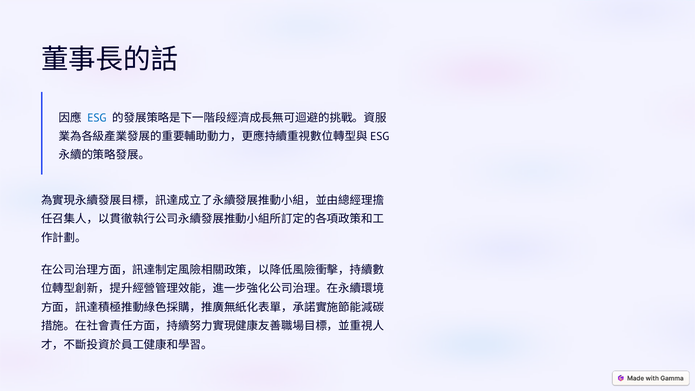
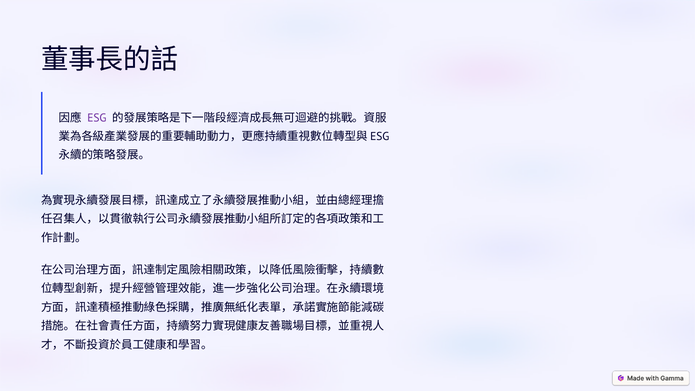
ESG colour: blue -> purple (97, 118)
